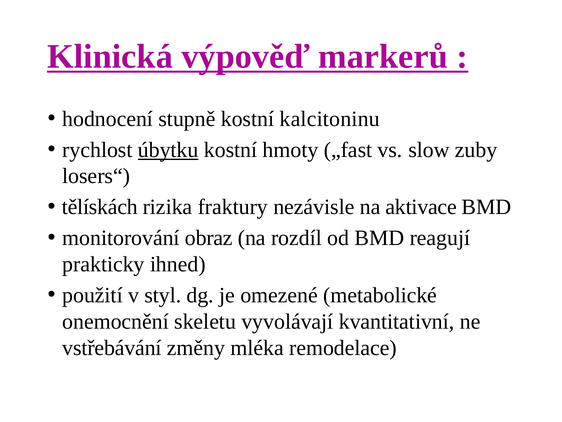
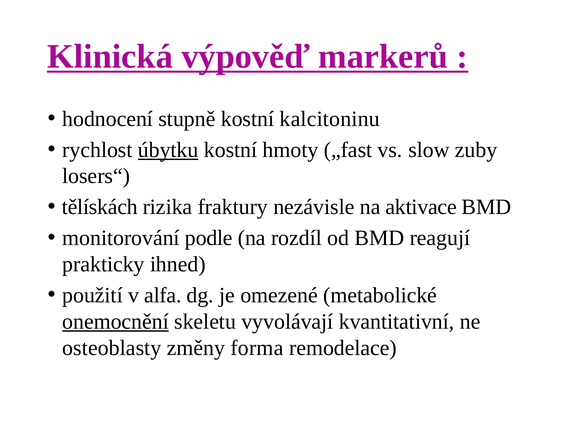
obraz: obraz -> podle (209, 238)
styl: styl -> alfa (163, 295)
onemocnění underline: none -> present (116, 321)
vstřebávání: vstřebávání -> osteoblasty (112, 347)
mléka: mléka -> forma (257, 347)
